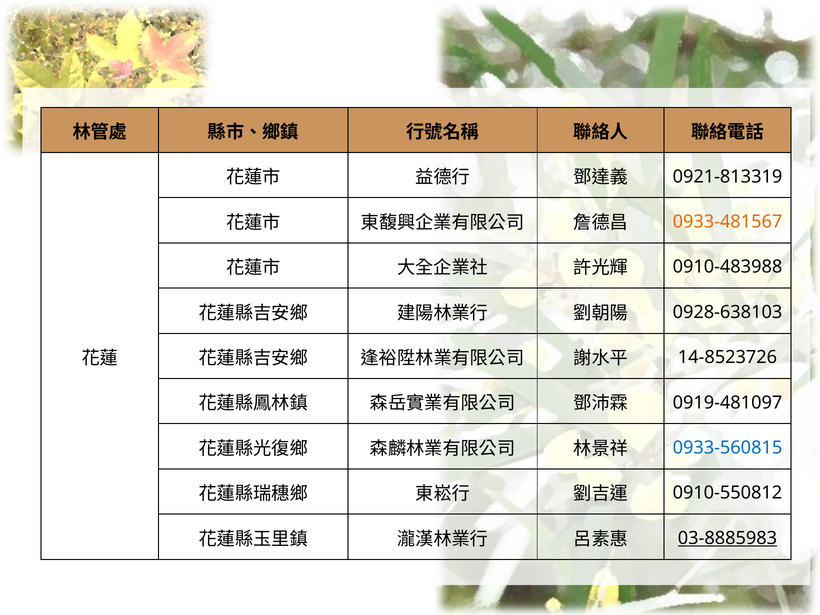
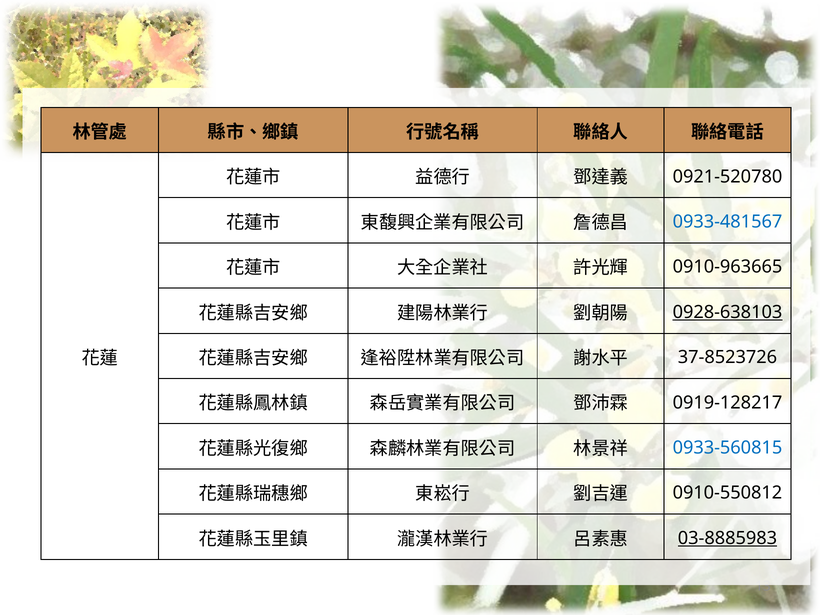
0921-813319: 0921-813319 -> 0921-520780 (727, 177)
0933-481567 colour: orange -> blue (727, 222)
0910-483988: 0910-483988 -> 0910-963665 (727, 267)
0928-638103 underline: none -> present (727, 312)
14-8523726: 14-8523726 -> 37-8523726 (727, 357)
0919-481097: 0919-481097 -> 0919-128217 (727, 403)
